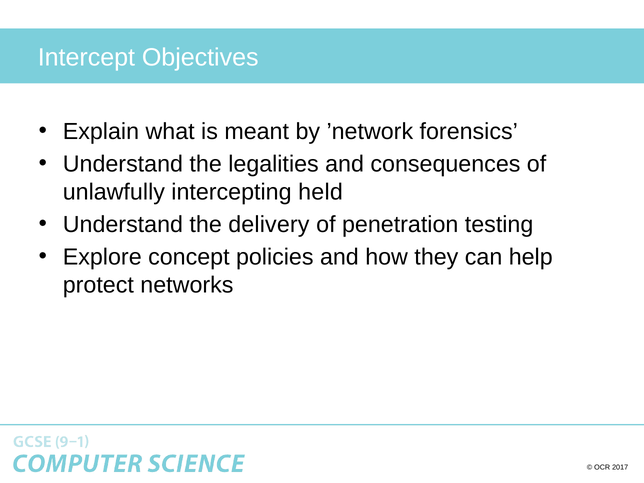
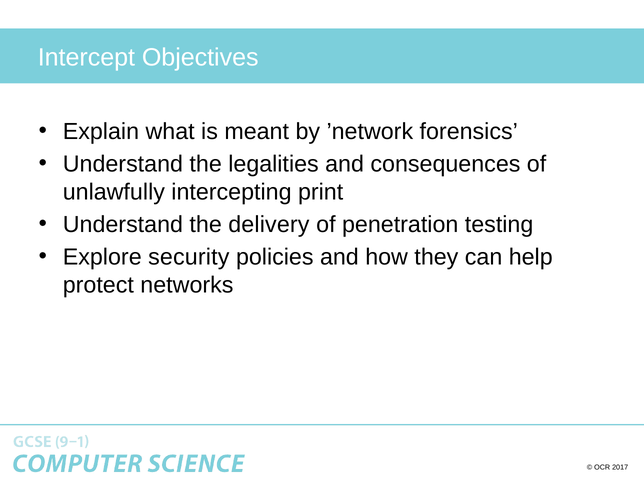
held: held -> print (321, 192)
concept: concept -> security (189, 257)
